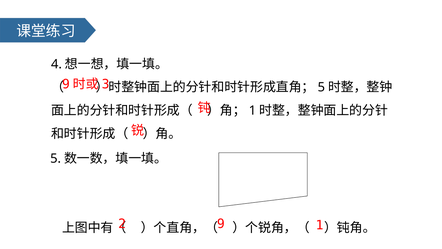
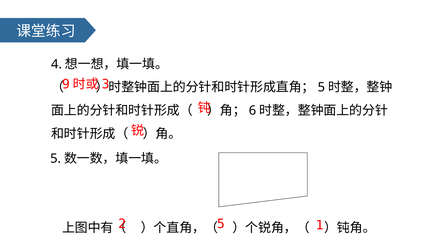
1: 1 -> 6 (252, 110)
9: 9 -> 5 (221, 224)
